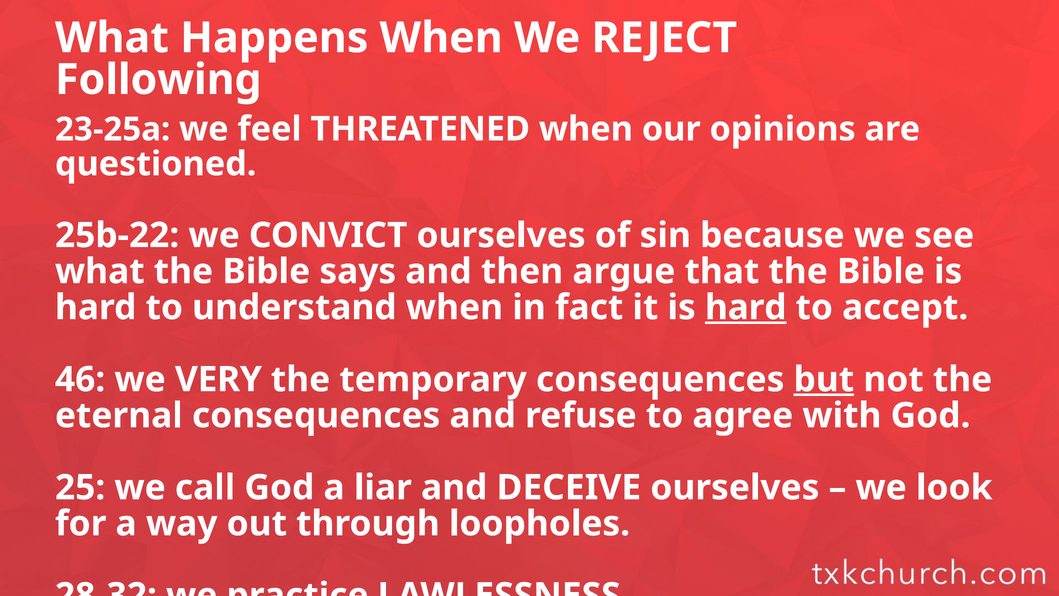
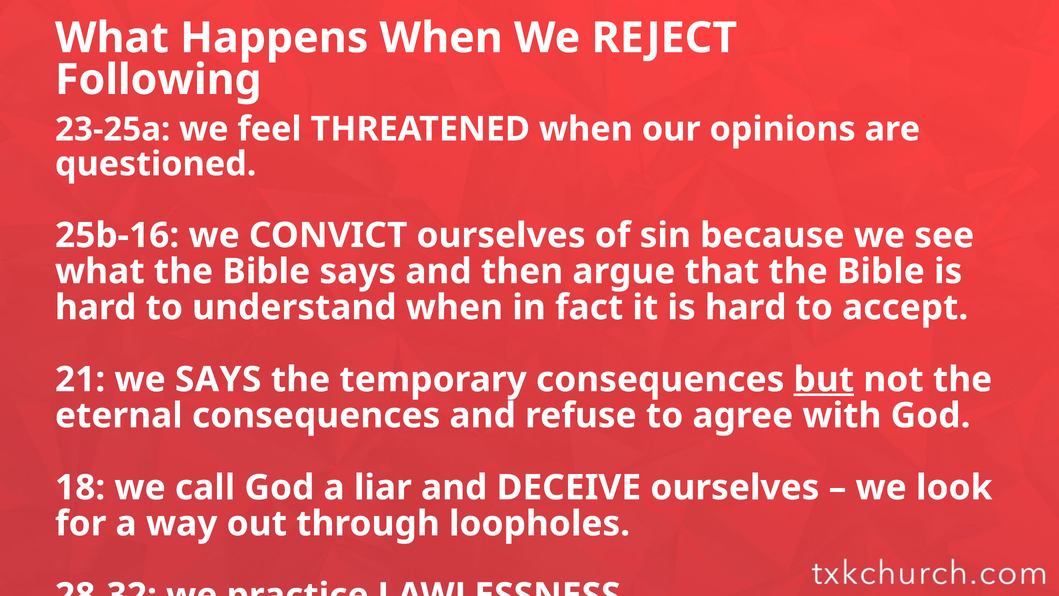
25b-22: 25b-22 -> 25b-16 (117, 235)
hard underline: present -> none (746, 307)
46: 46 -> 21 (80, 379)
we VERY: VERY -> SAYS (218, 379)
25: 25 -> 18 (80, 487)
